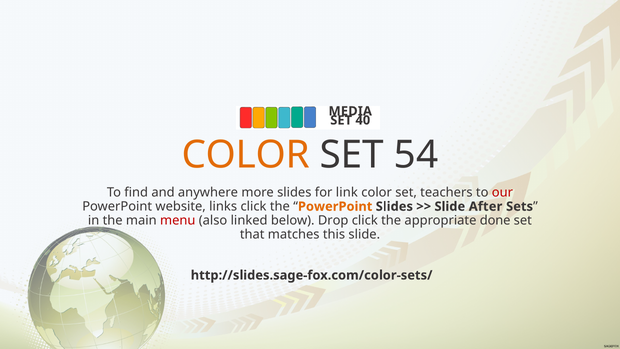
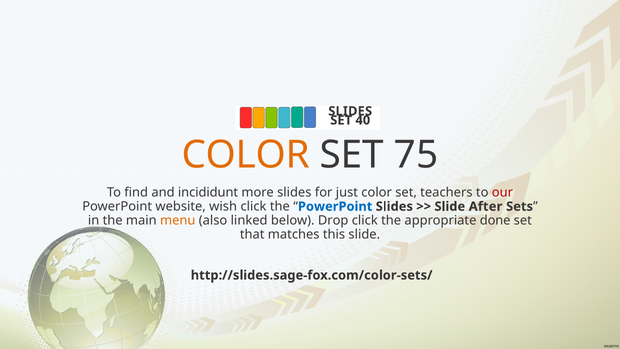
MEDIA: MEDIA -> SLIDES (350, 111)
54: 54 -> 75 (416, 155)
anywhere: anywhere -> incididunt (208, 192)
link: link -> just (347, 192)
links: links -> wish (223, 206)
PowerPoint colour: orange -> blue (335, 206)
menu colour: red -> orange (178, 220)
